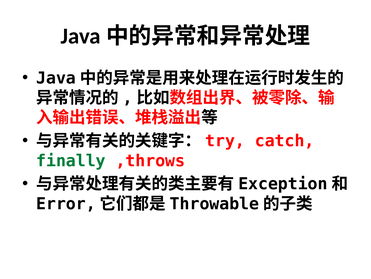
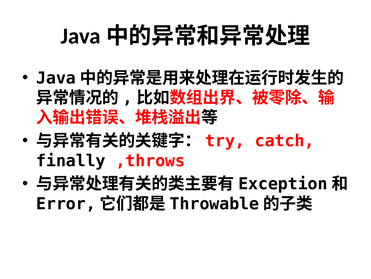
finally colour: green -> black (71, 160)
